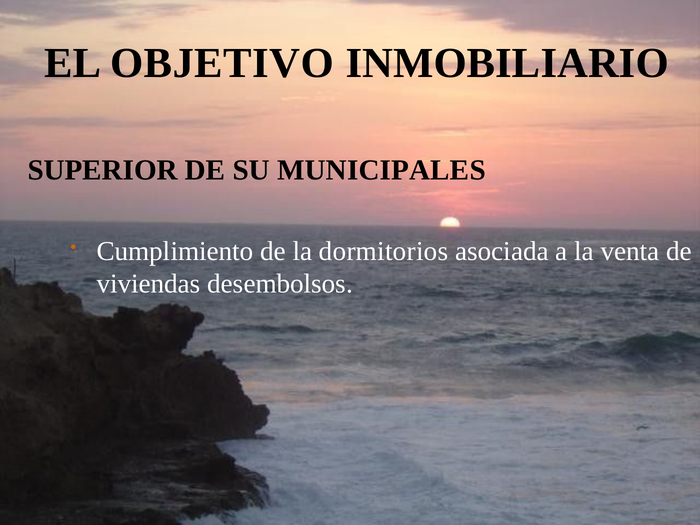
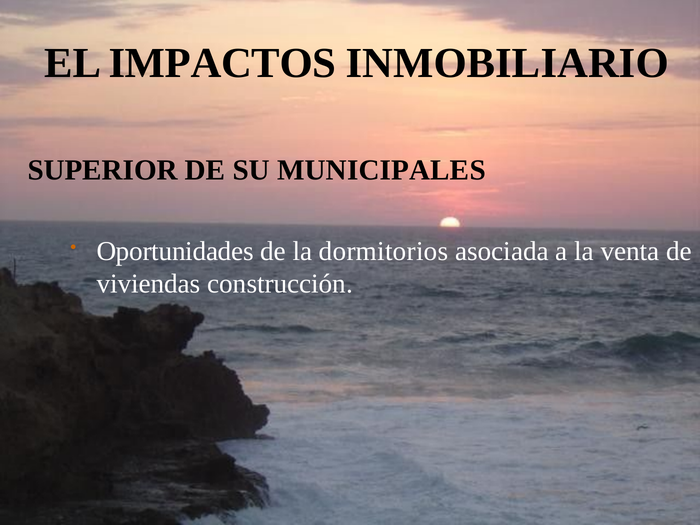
OBJETIVO: OBJETIVO -> IMPACTOS (222, 63)
Cumplimiento: Cumplimiento -> Oportunidades (175, 251)
desembolsos: desembolsos -> construcción (280, 284)
